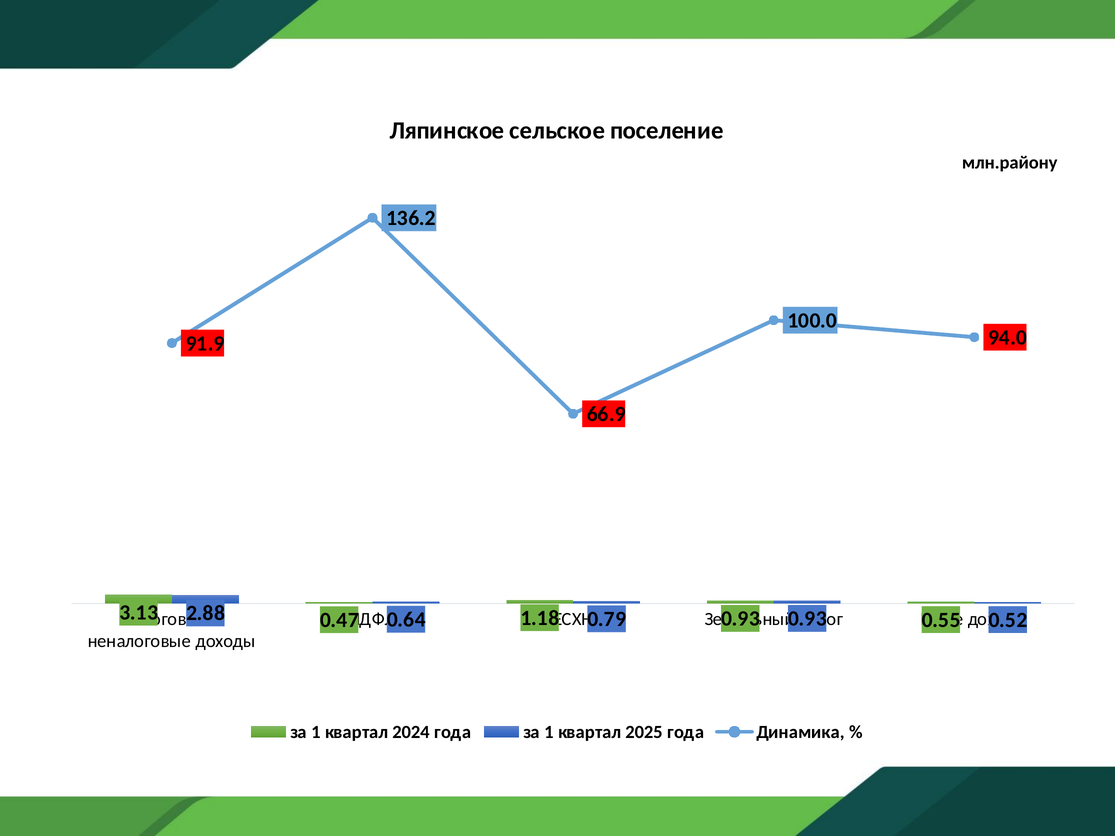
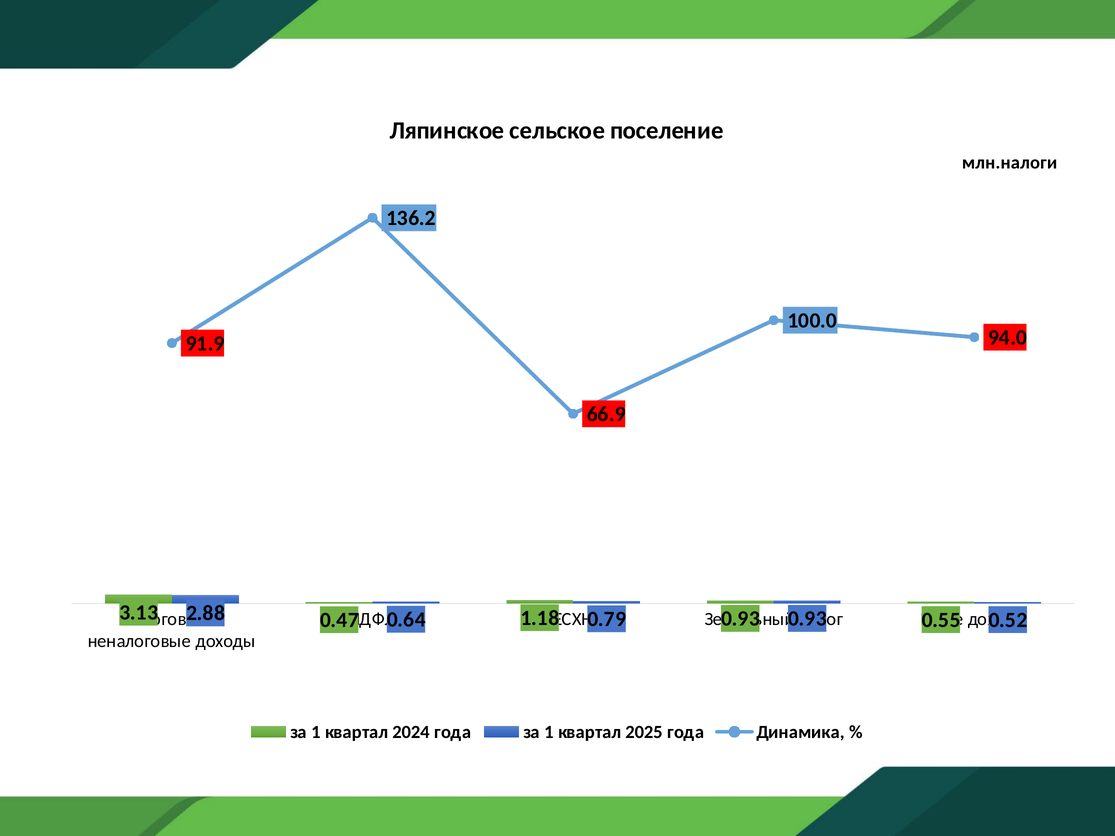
млн.району: млн.району -> млн.налоги (1010, 163)
